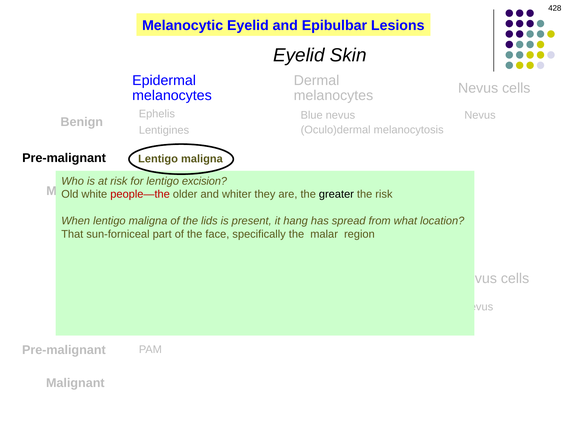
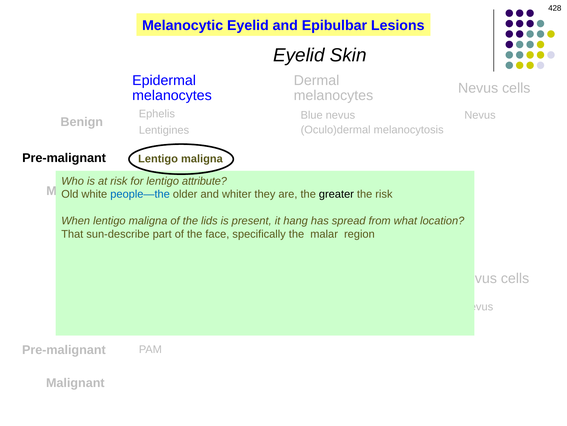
excision: excision -> attribute (204, 181)
people—the colour: red -> blue (140, 194)
sun-forniceal: sun-forniceal -> sun-describe (118, 234)
